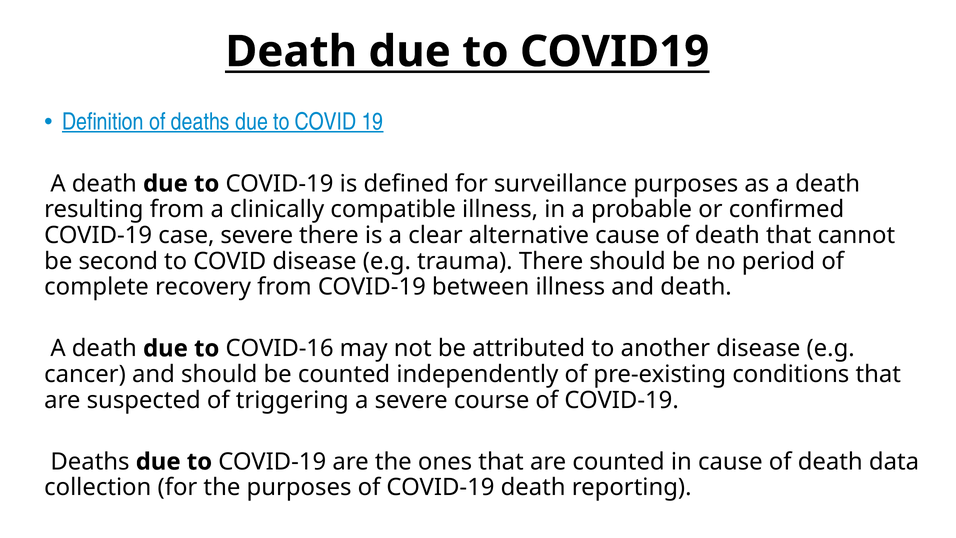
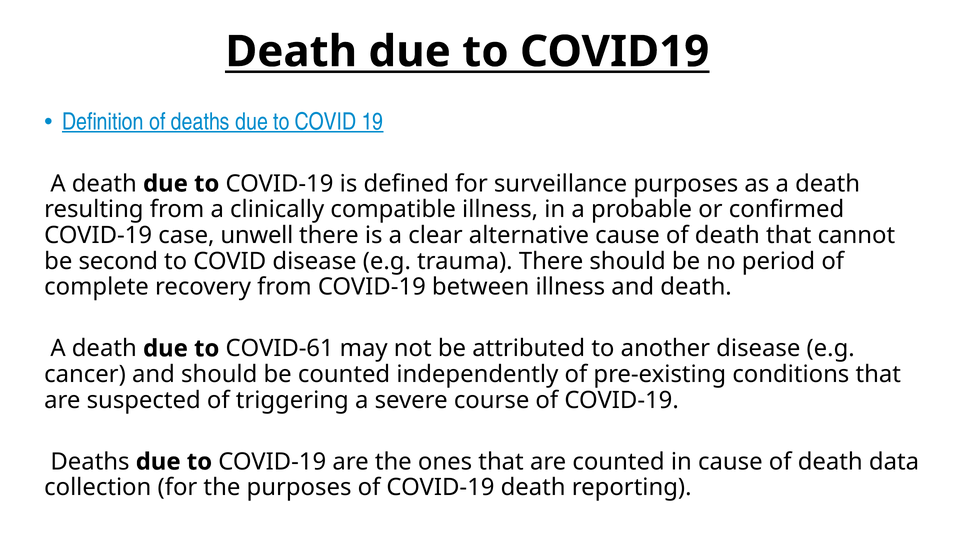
case severe: severe -> unwell (257, 235)
COVID-16: COVID-16 -> COVID-61 (280, 348)
